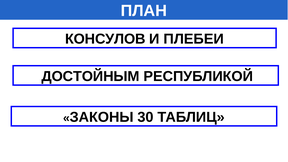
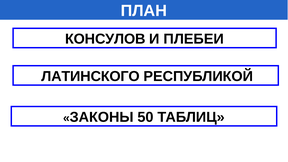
ДОСТОЙНЫМ: ДОСТОЙНЫМ -> ЛАТИНСКОГО (91, 76)
30: 30 -> 50 (146, 117)
